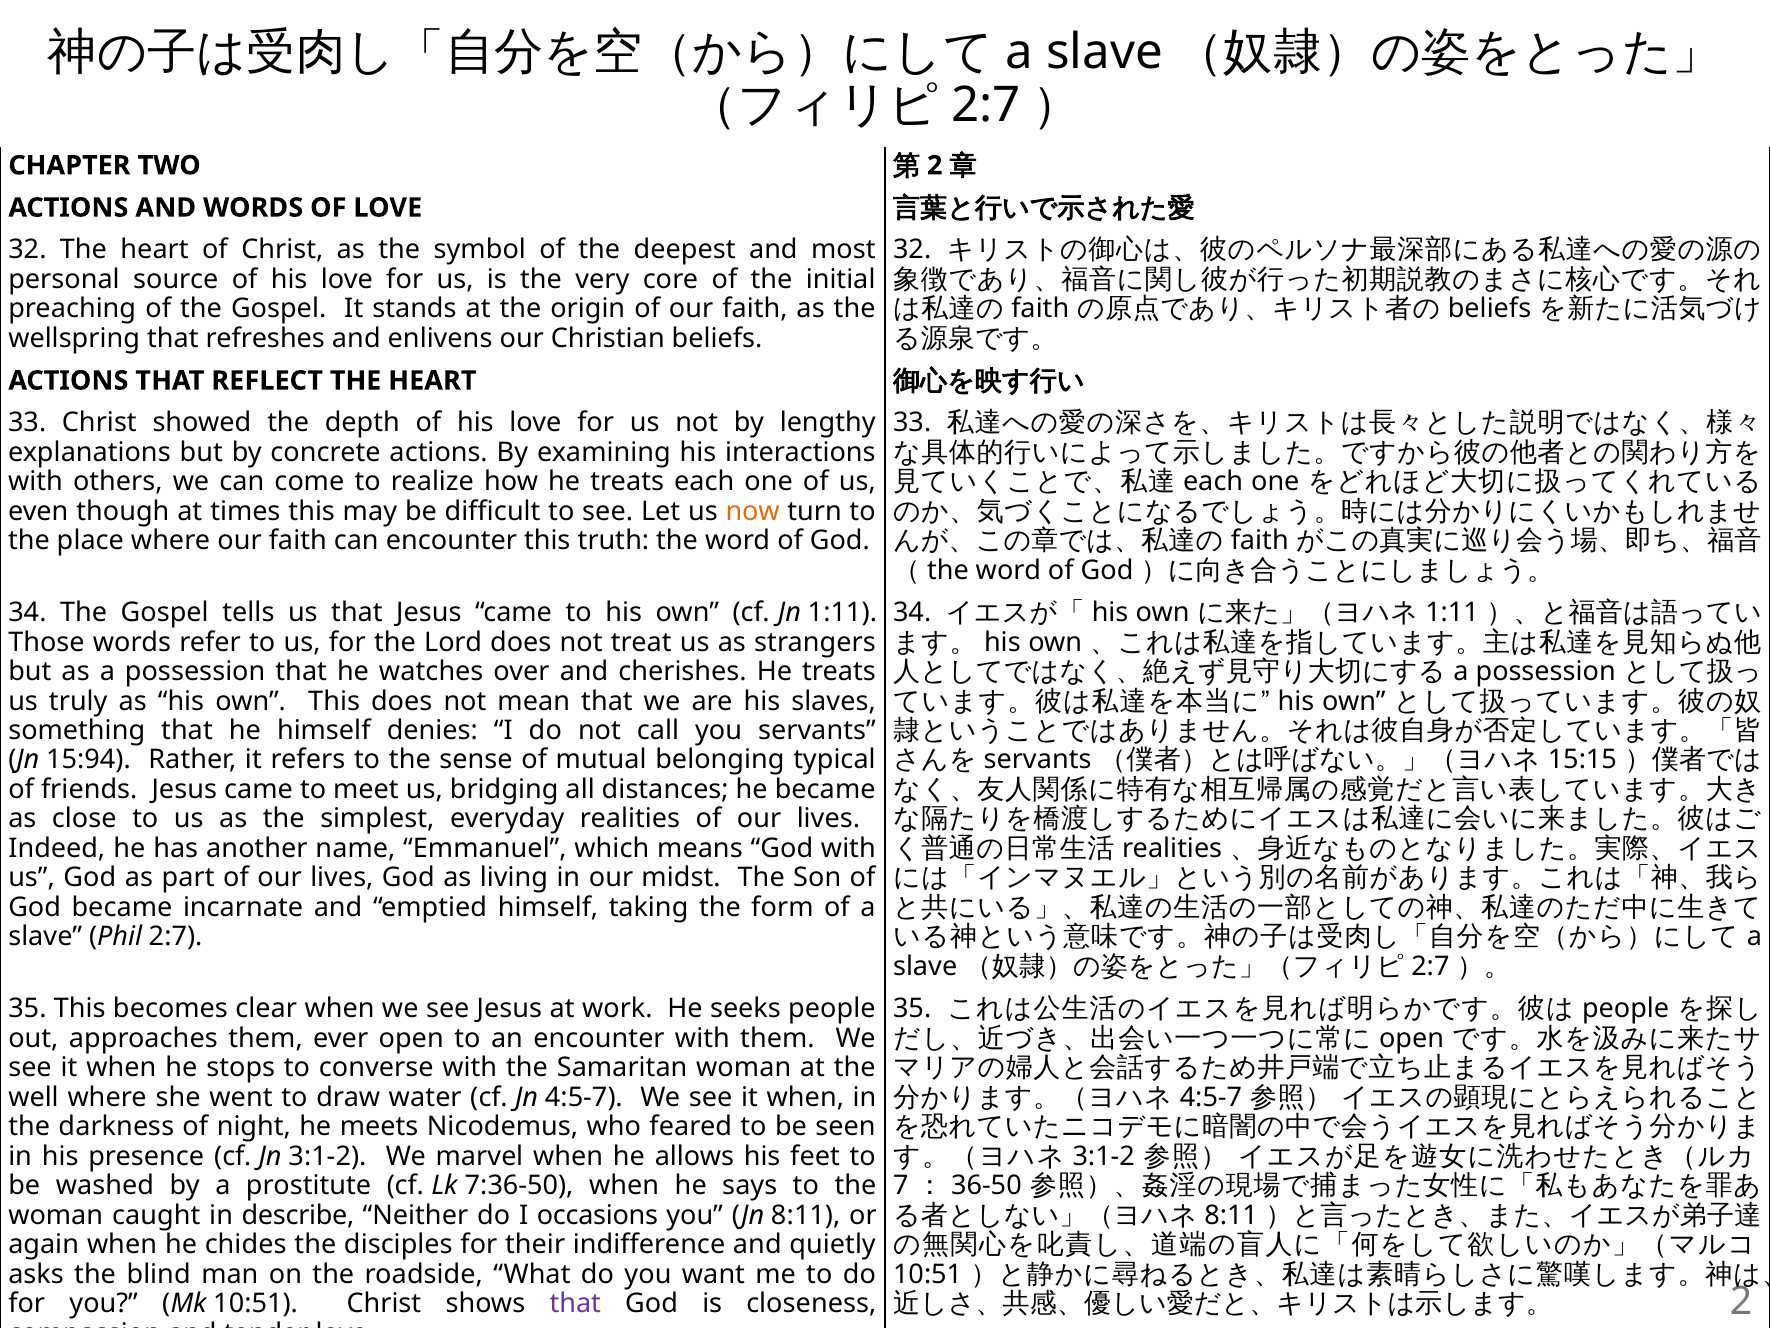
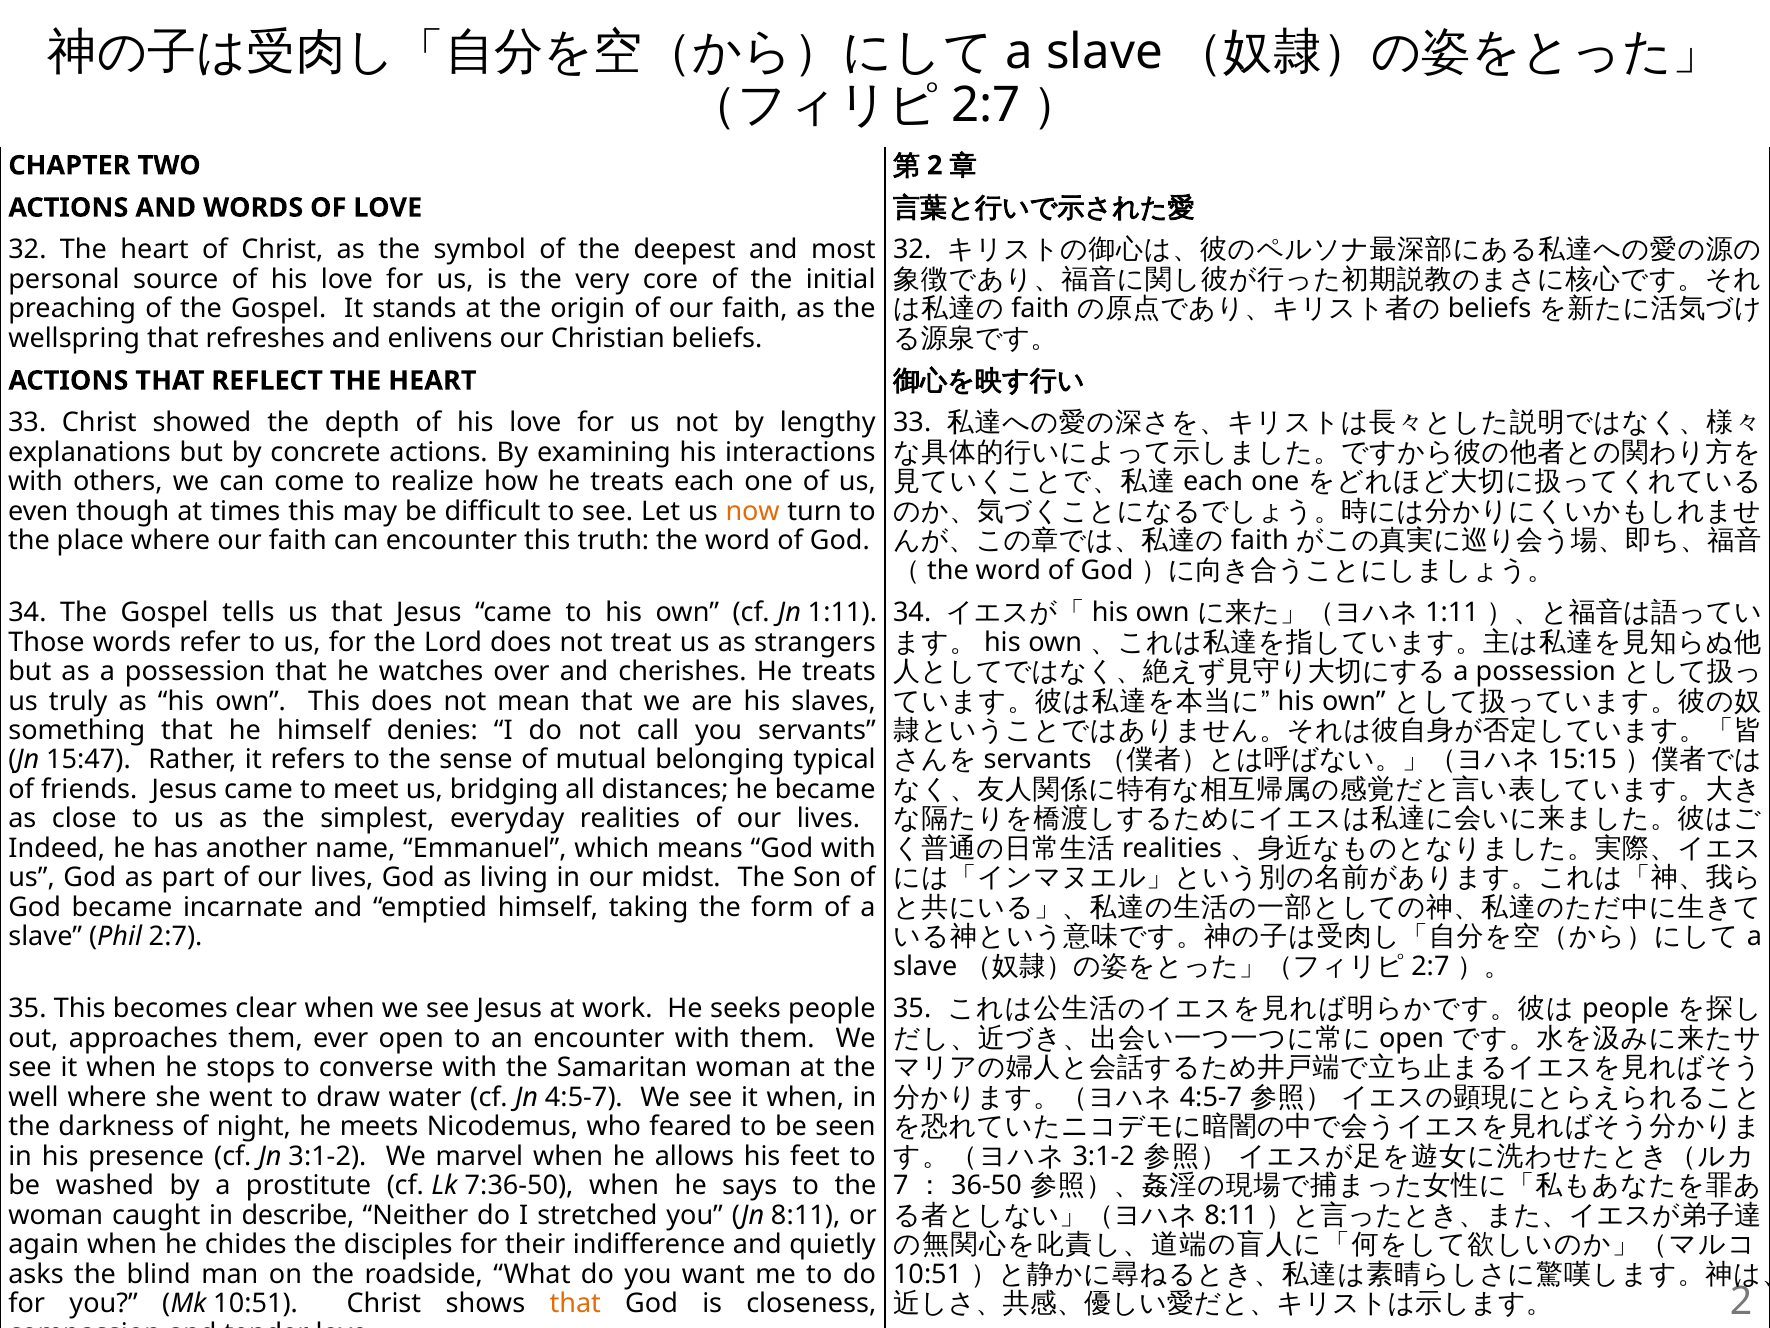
15:94: 15:94 -> 15:47 (88, 760)
occasions: occasions -> stretched (597, 1215)
that colour: purple -> orange (575, 1303)
